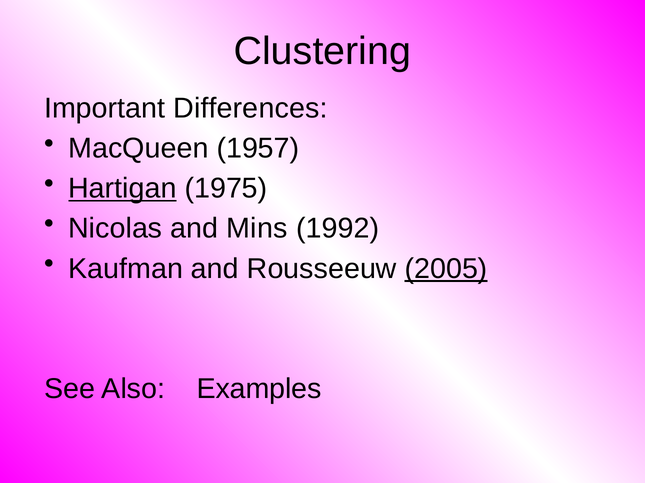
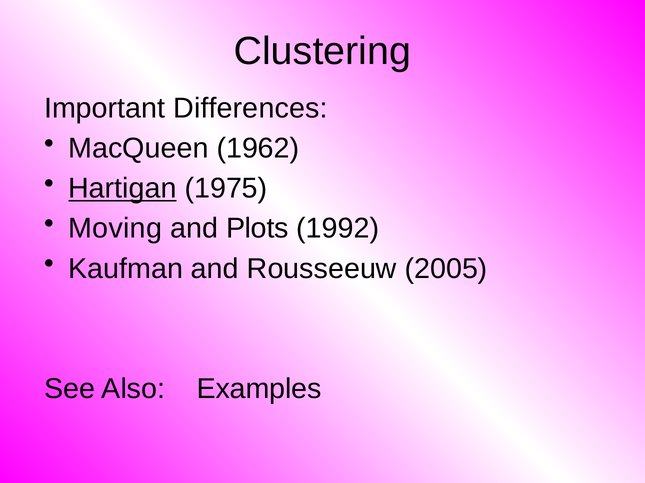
1957: 1957 -> 1962 (258, 149)
Nicolas: Nicolas -> Moving (115, 229)
Mins: Mins -> Plots (257, 229)
2005 underline: present -> none (446, 269)
